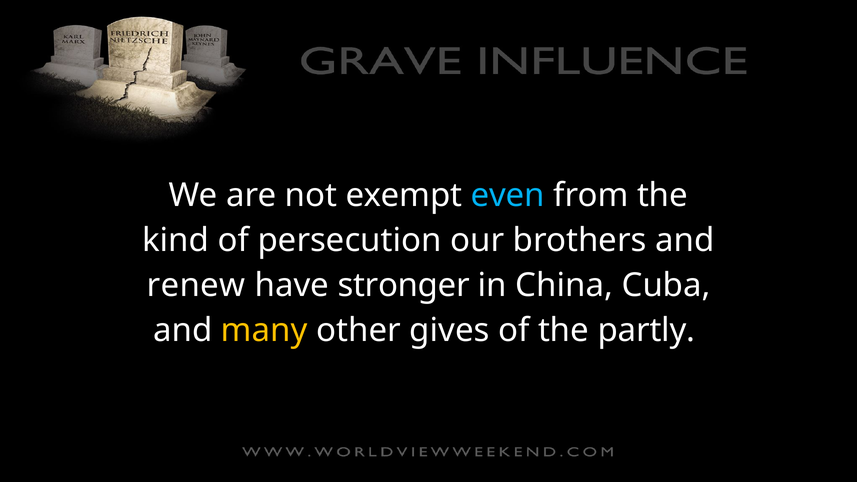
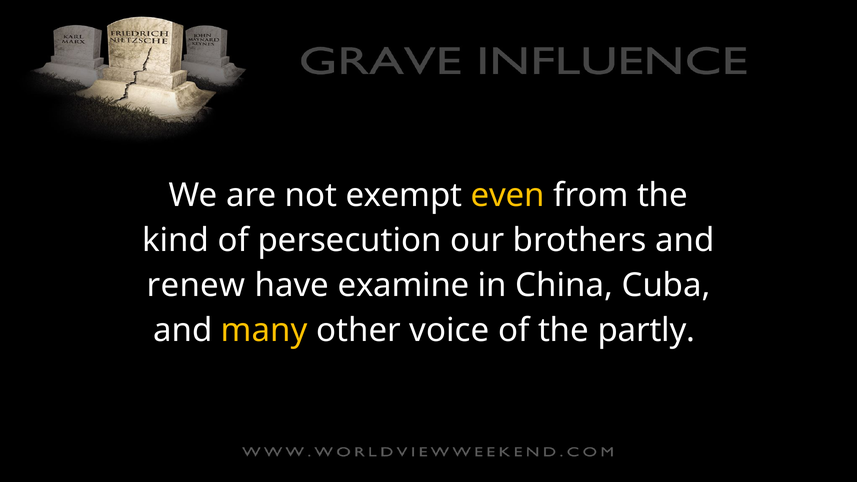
even colour: light blue -> yellow (508, 195)
stronger: stronger -> examine (404, 286)
gives: gives -> voice (449, 331)
